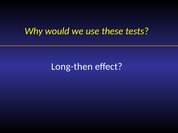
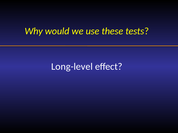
Long-then: Long-then -> Long-level (72, 67)
